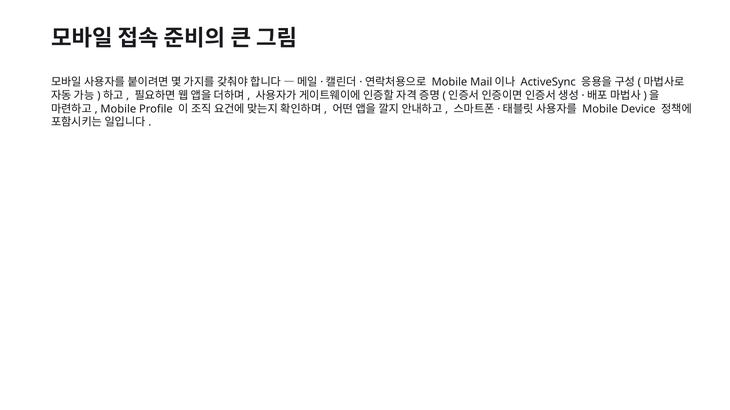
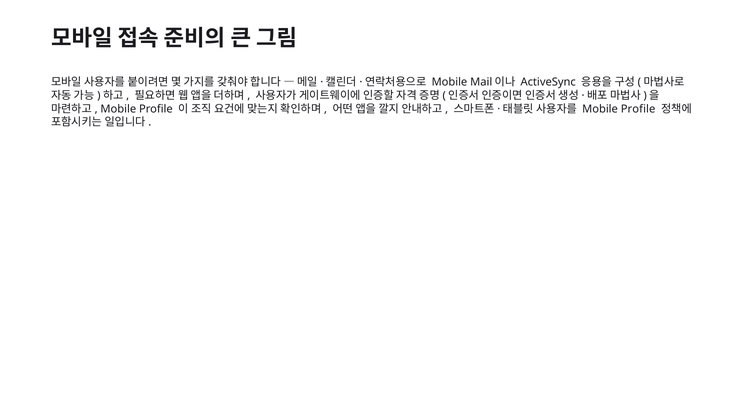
Device: Device -> Profile (638, 109)
